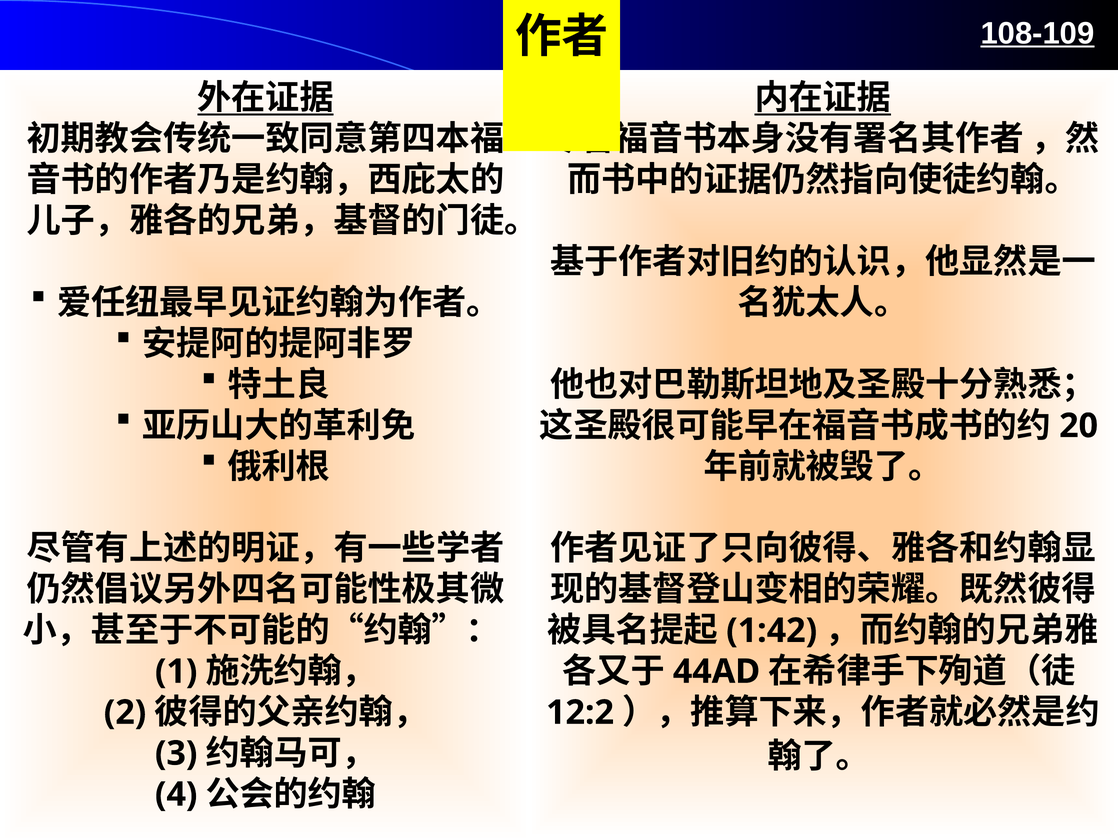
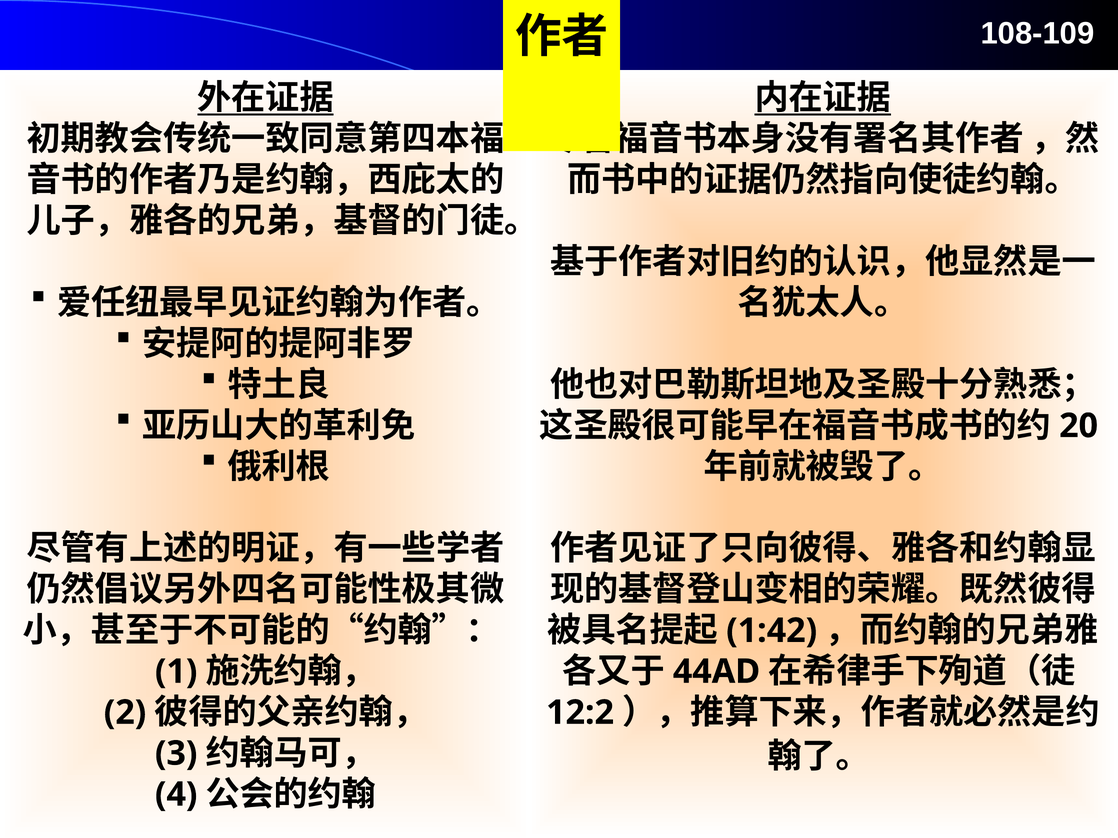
108-109 underline: present -> none (1038, 33)
